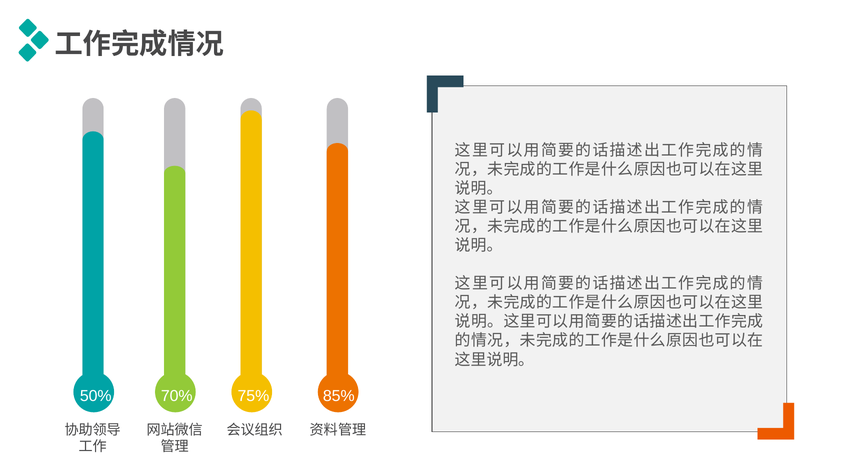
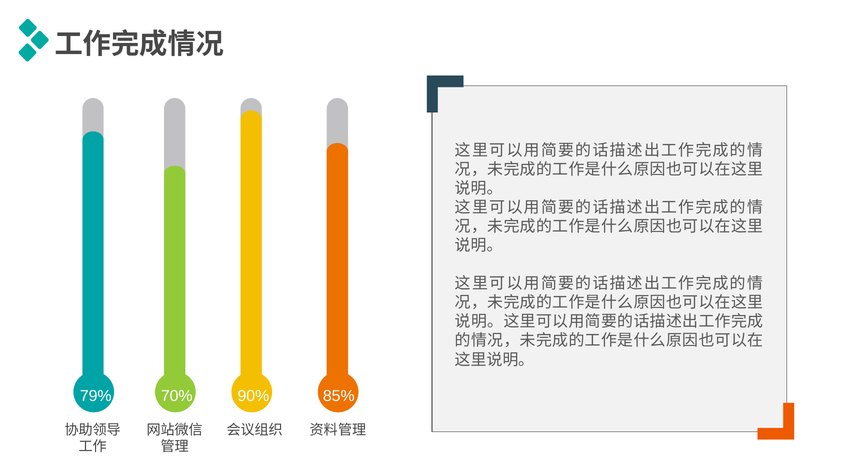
50%: 50% -> 79% (96, 396)
75%: 75% -> 90% (253, 396)
